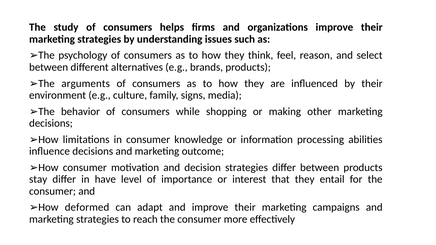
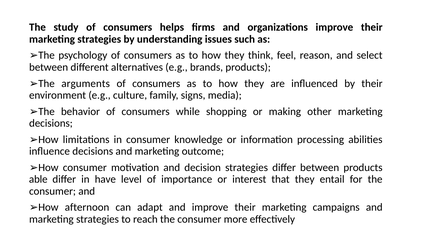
stay: stay -> able (38, 180)
deformed: deformed -> afternoon (87, 208)
